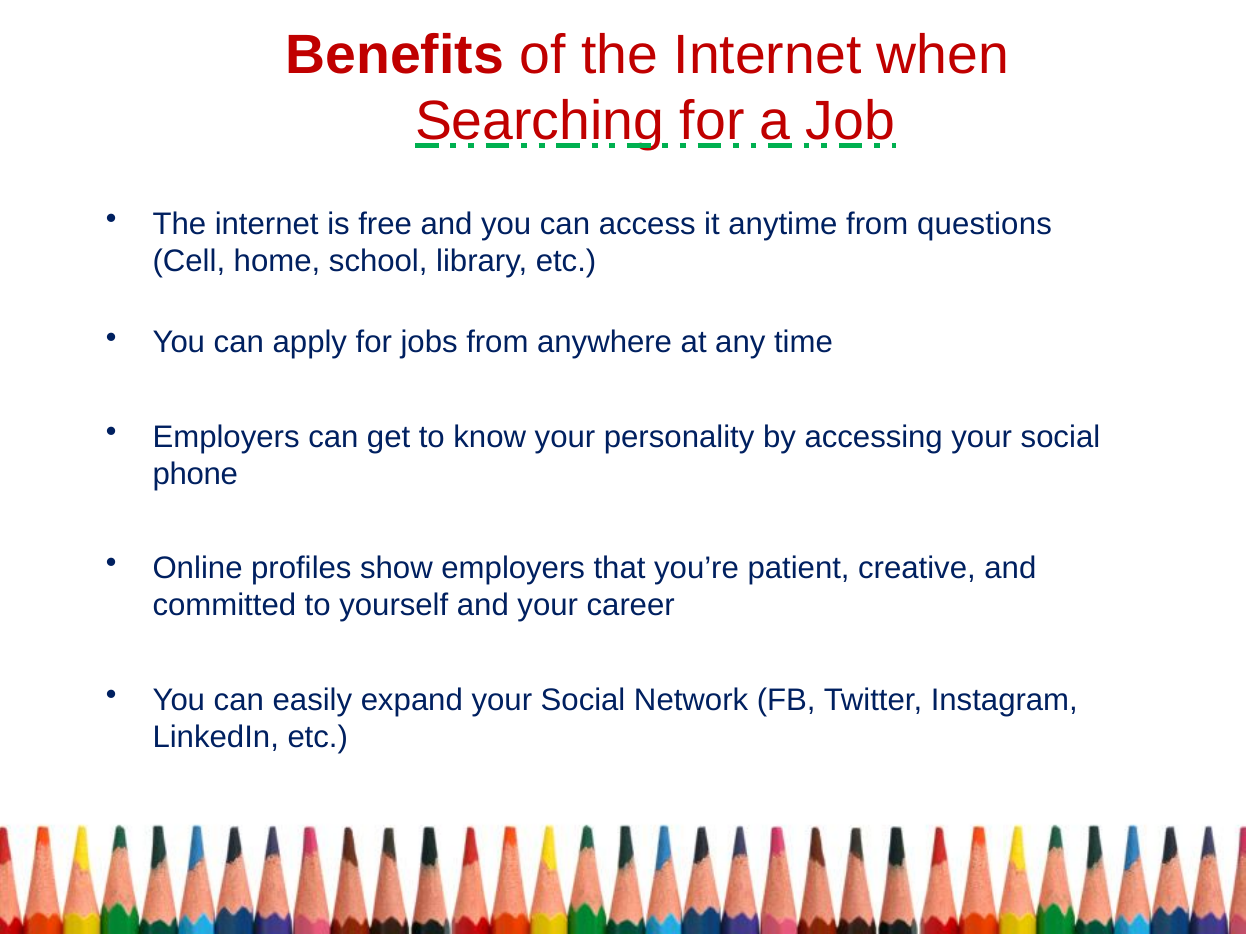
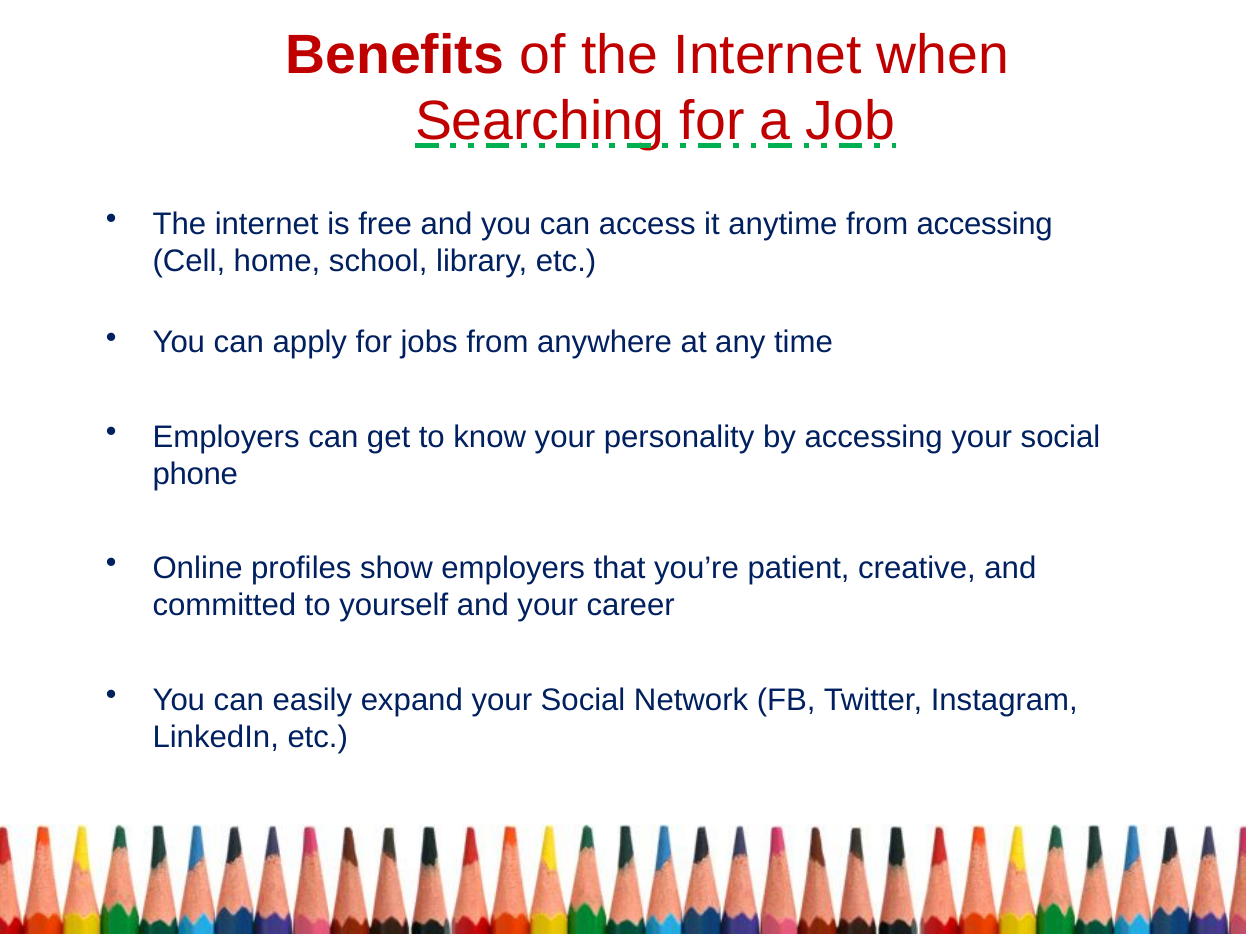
from questions: questions -> accessing (985, 224)
